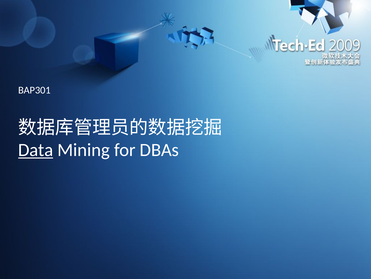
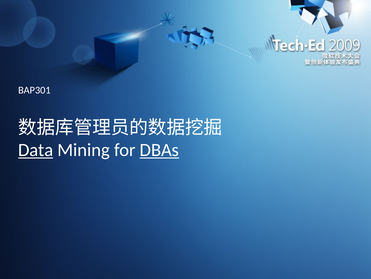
DBAs underline: none -> present (159, 150)
